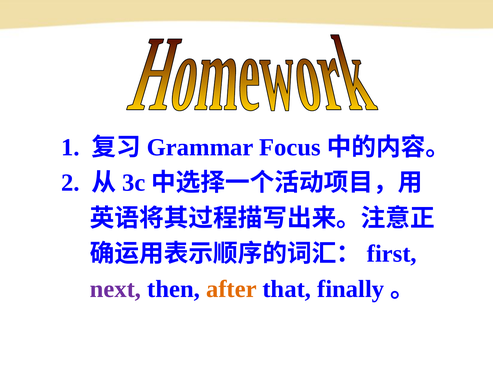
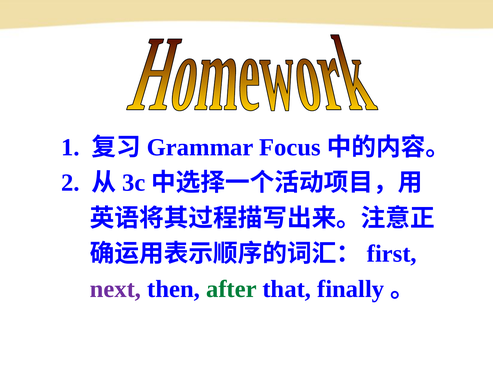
after colour: orange -> green (231, 290)
